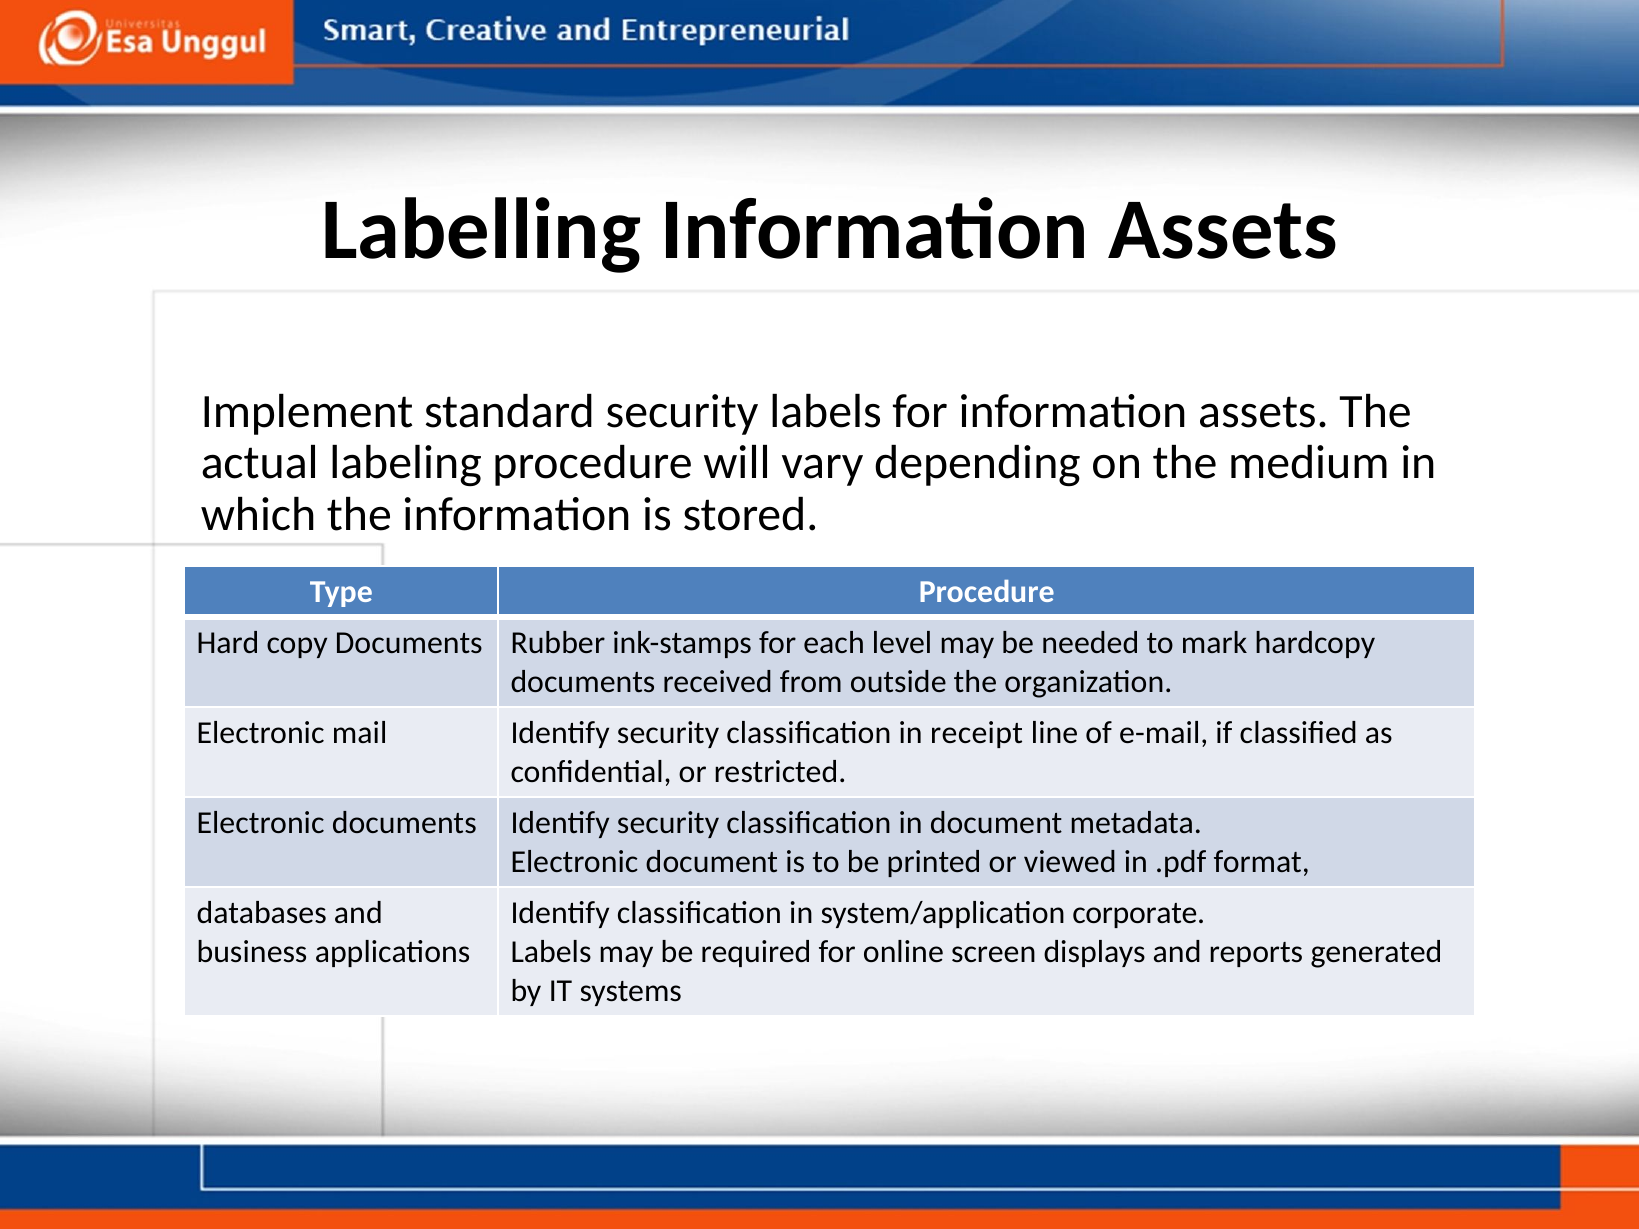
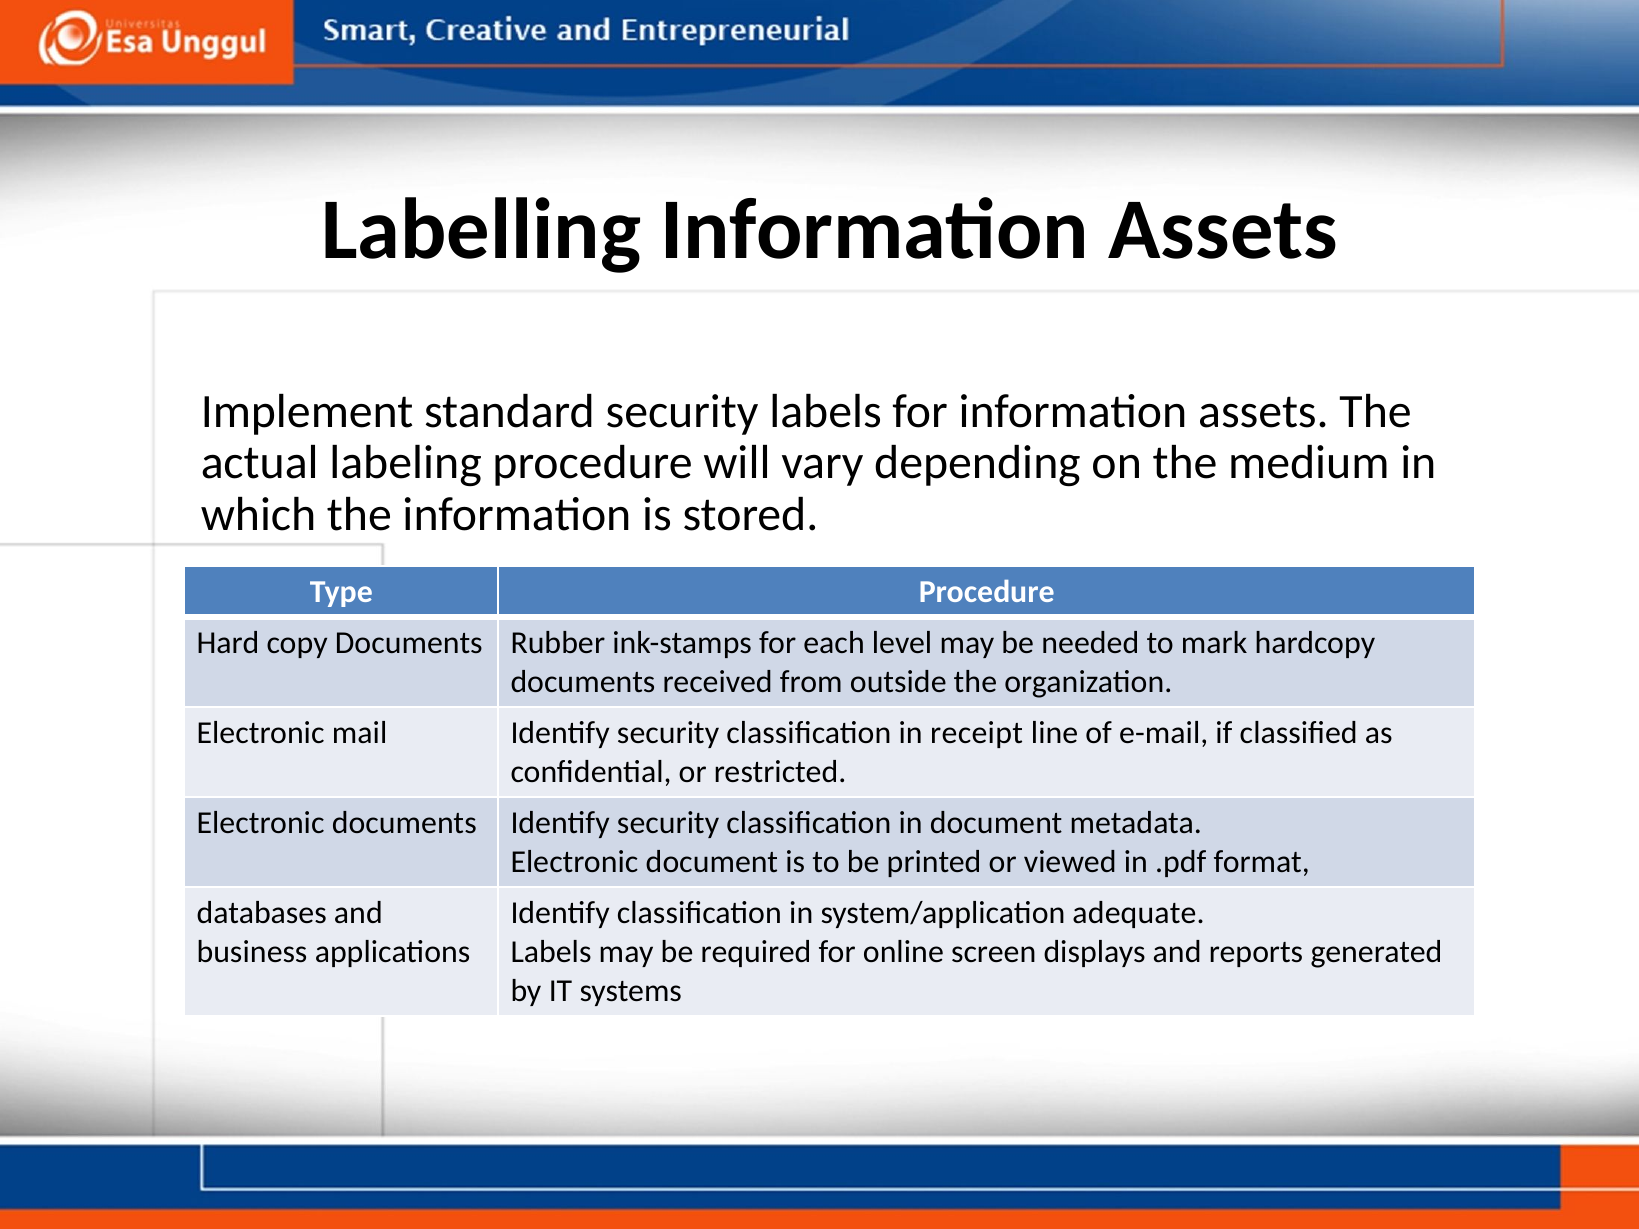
corporate: corporate -> adequate (1139, 913)
